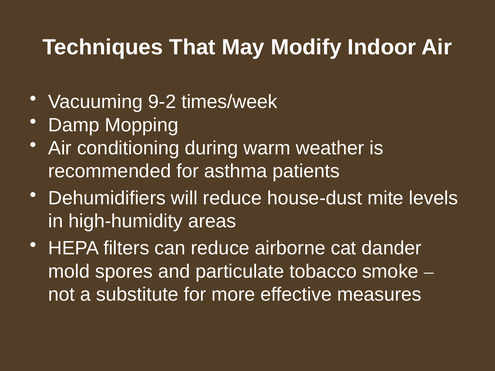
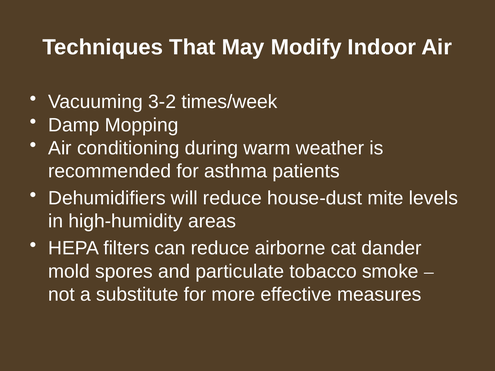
9-2: 9-2 -> 3-2 (162, 102)
